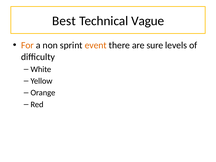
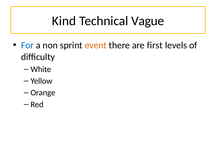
Best: Best -> Kind (64, 21)
For colour: orange -> blue (27, 45)
sure: sure -> first (155, 45)
